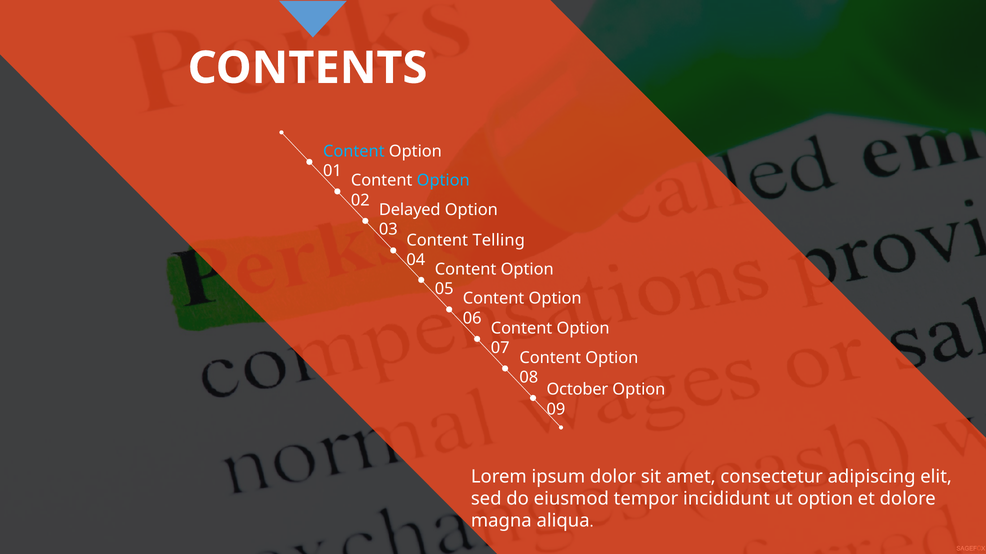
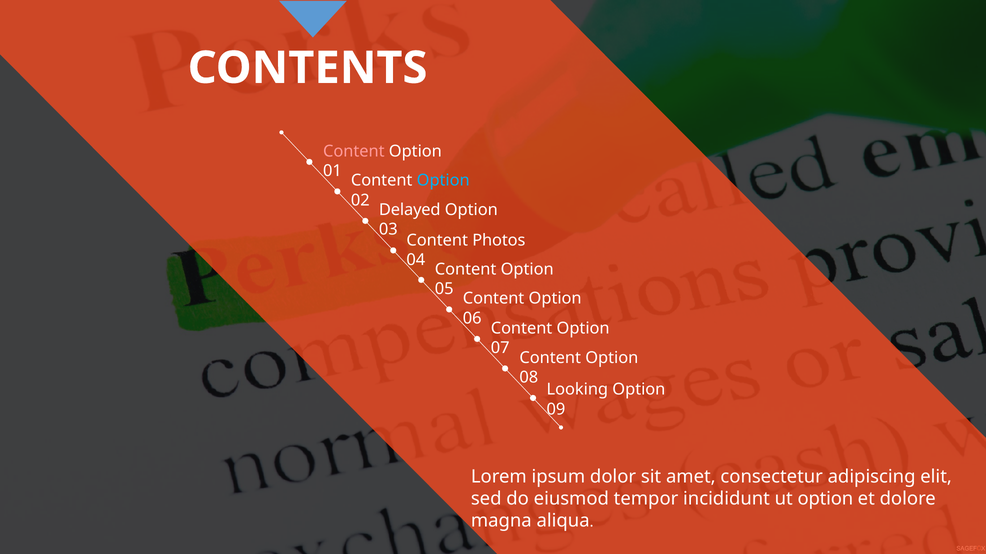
Content colour: light blue -> pink (354, 151)
Telling: Telling -> Photos (499, 241)
October: October -> Looking (577, 390)
